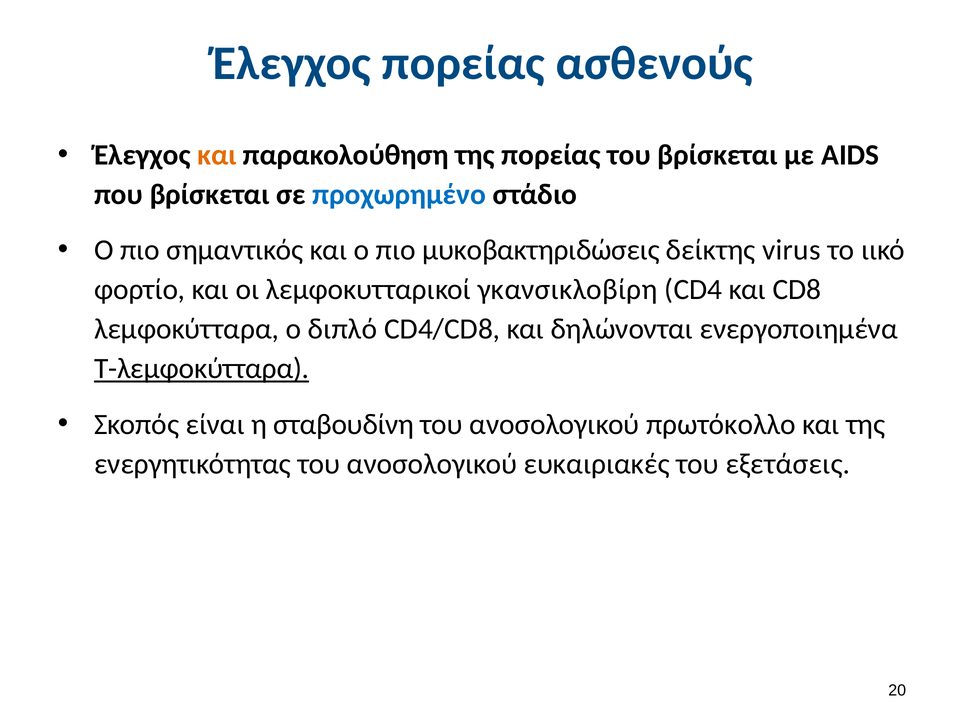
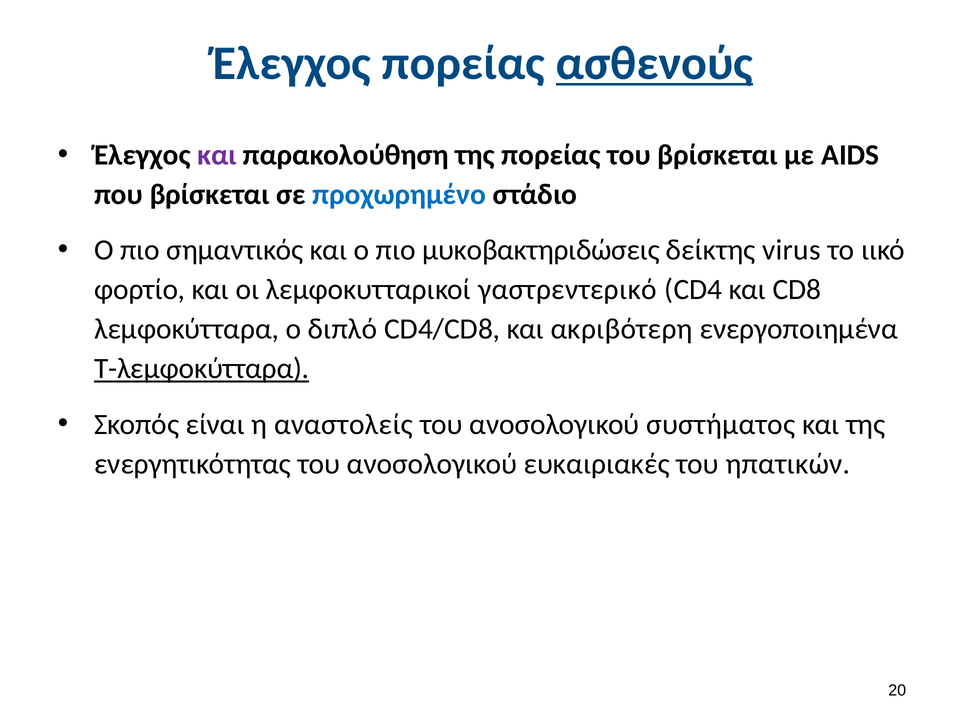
ασθενούς underline: none -> present (654, 64)
και colour: orange -> purple (217, 155)
γκανσικλοβίρη: γκανσικλοβίρη -> γαστρεντερικό (567, 290)
δηλώνονται: δηλώνονται -> ακριβότερη (622, 329)
σταβουδίνη: σταβουδίνη -> αναστολείς (343, 424)
πρωτόκολλο: πρωτόκολλο -> συστήματος (721, 424)
εξετάσεις: εξετάσεις -> ηπατικών (788, 464)
